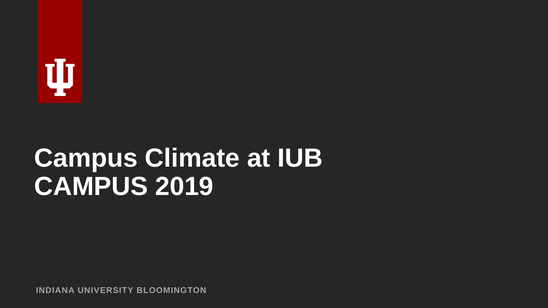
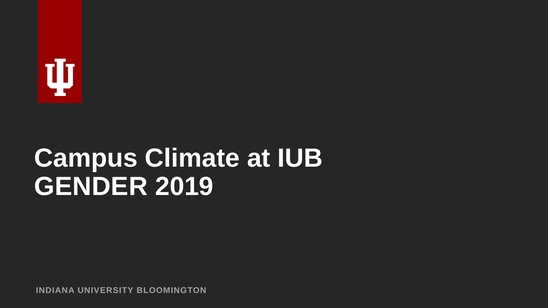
CAMPUS: CAMPUS -> GENDER (91, 187)
